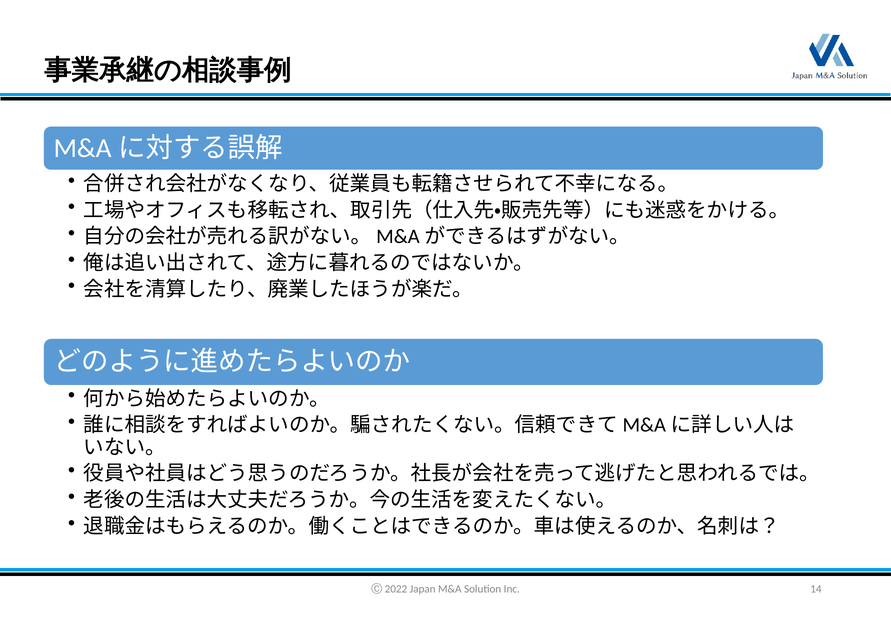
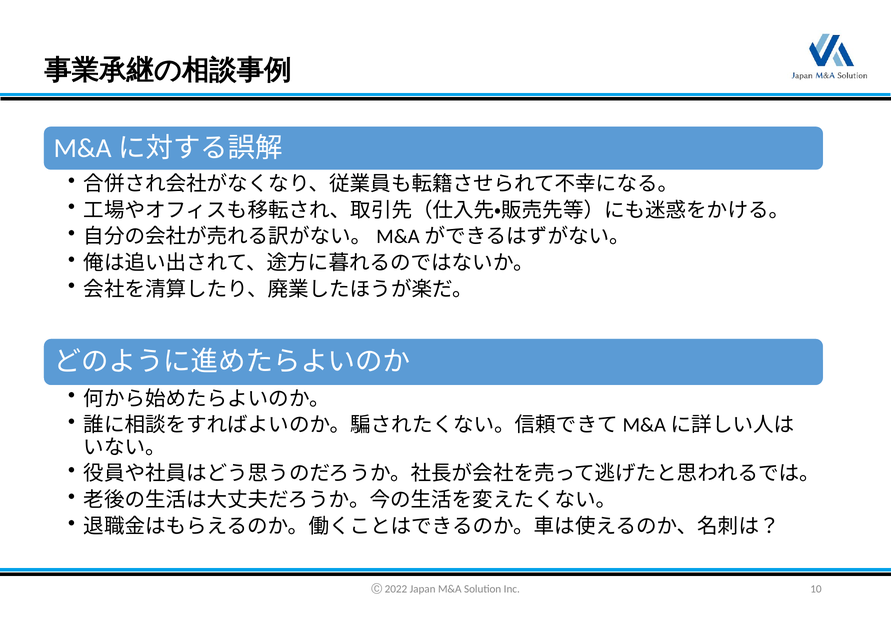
14: 14 -> 10 (816, 589)
